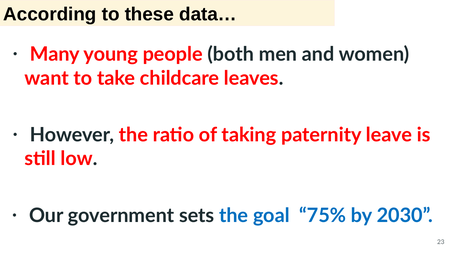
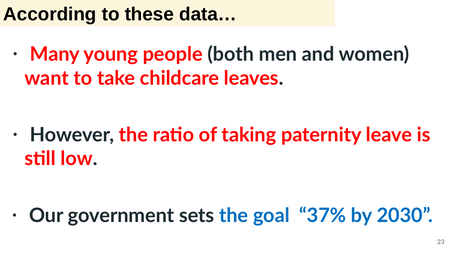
75%: 75% -> 37% (323, 216)
